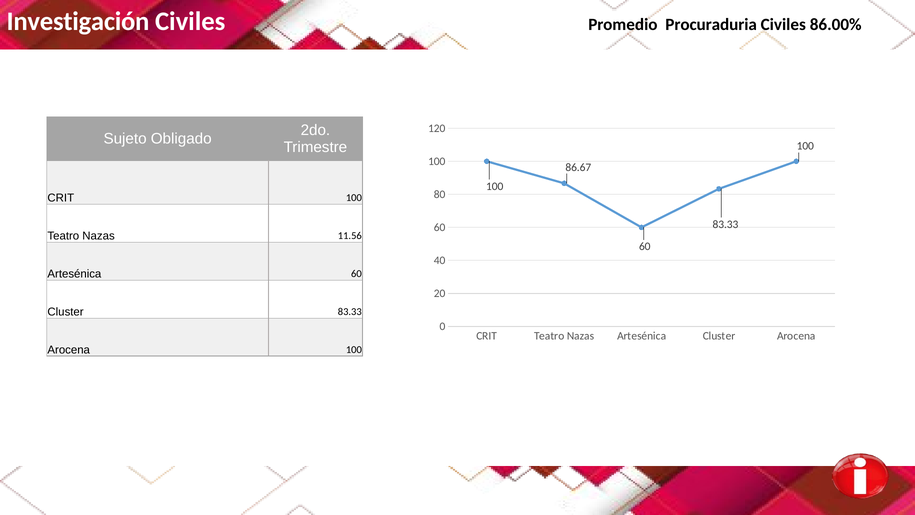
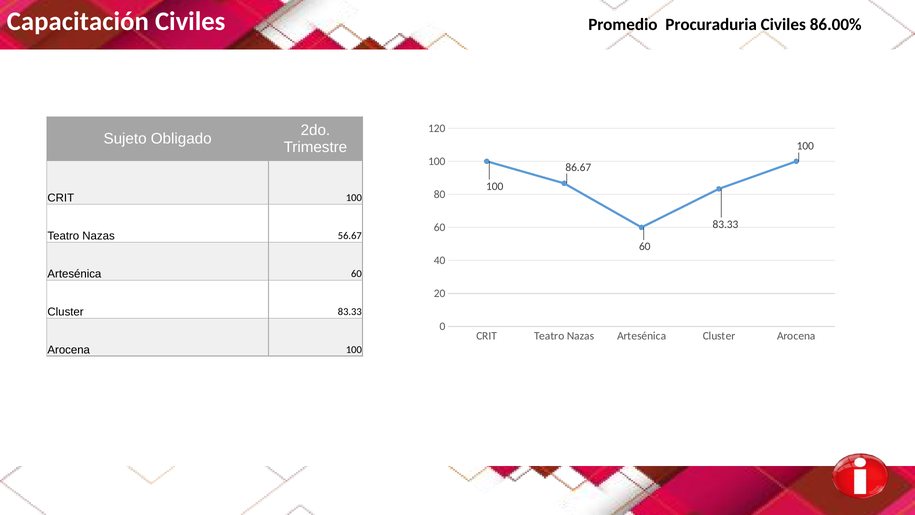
Investigación: Investigación -> Capacitación (78, 21)
11.56: 11.56 -> 56.67 (350, 236)
